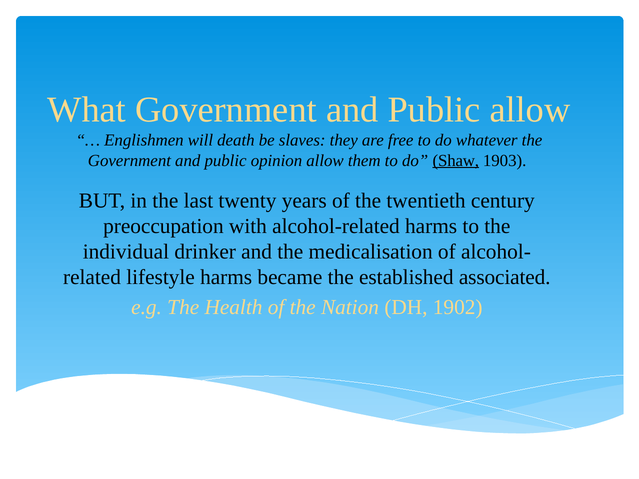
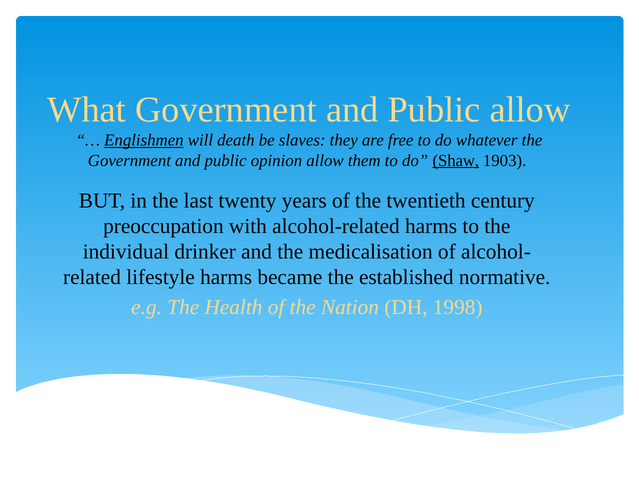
Englishmen underline: none -> present (144, 140)
associated: associated -> normative (505, 278)
1902: 1902 -> 1998 (458, 307)
